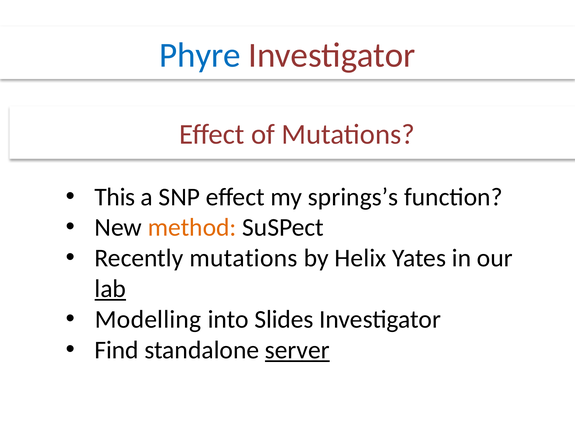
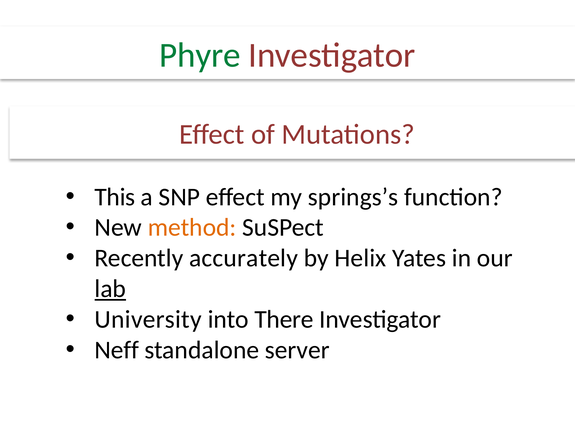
Phyre colour: blue -> green (200, 55)
Recently mutations: mutations -> accurately (244, 258)
Modelling: Modelling -> University (148, 320)
Slides: Slides -> There (284, 320)
Find: Find -> Neff (117, 350)
server underline: present -> none (297, 350)
